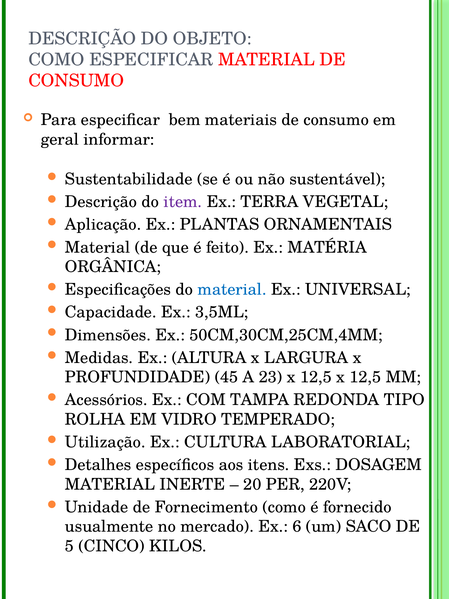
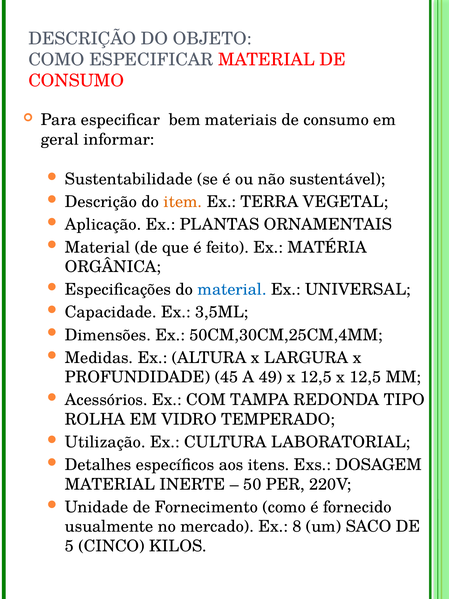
item colour: purple -> orange (183, 202)
23: 23 -> 49 (271, 377)
20: 20 -> 50 (252, 484)
6: 6 -> 8 (297, 526)
